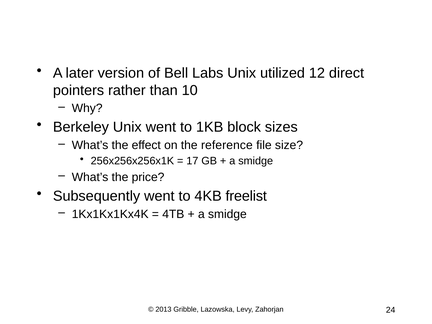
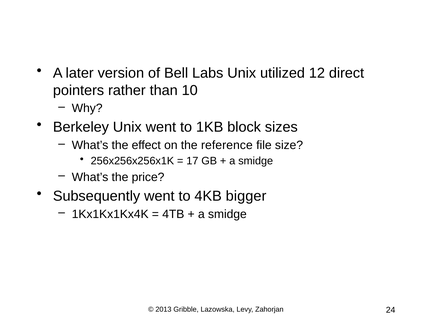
freelist: freelist -> bigger (246, 196)
